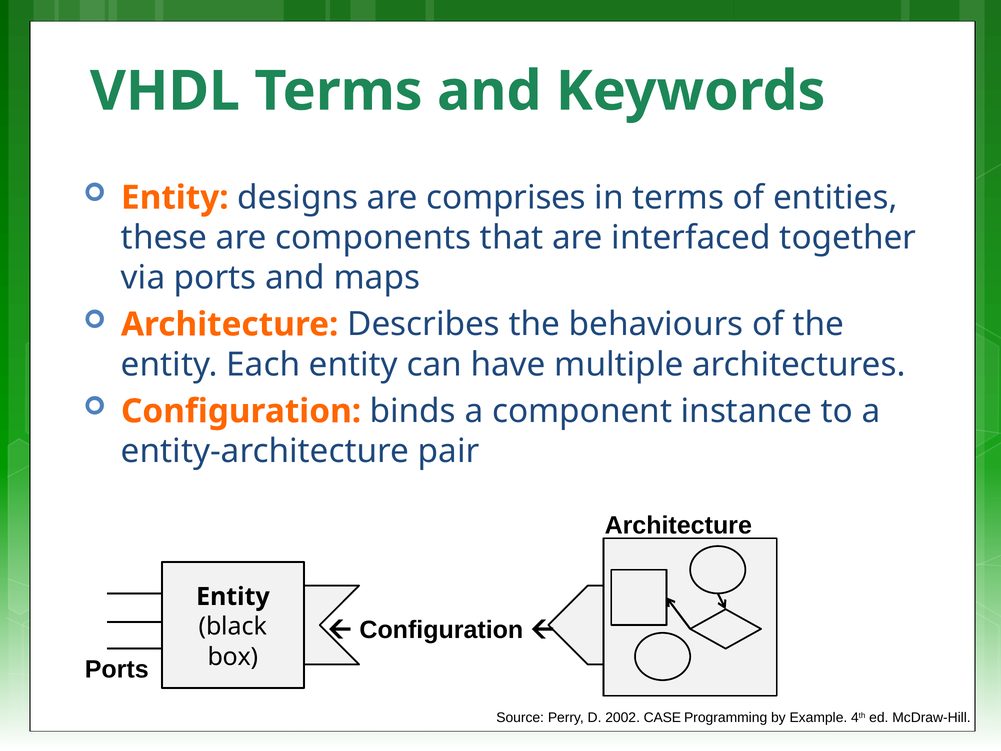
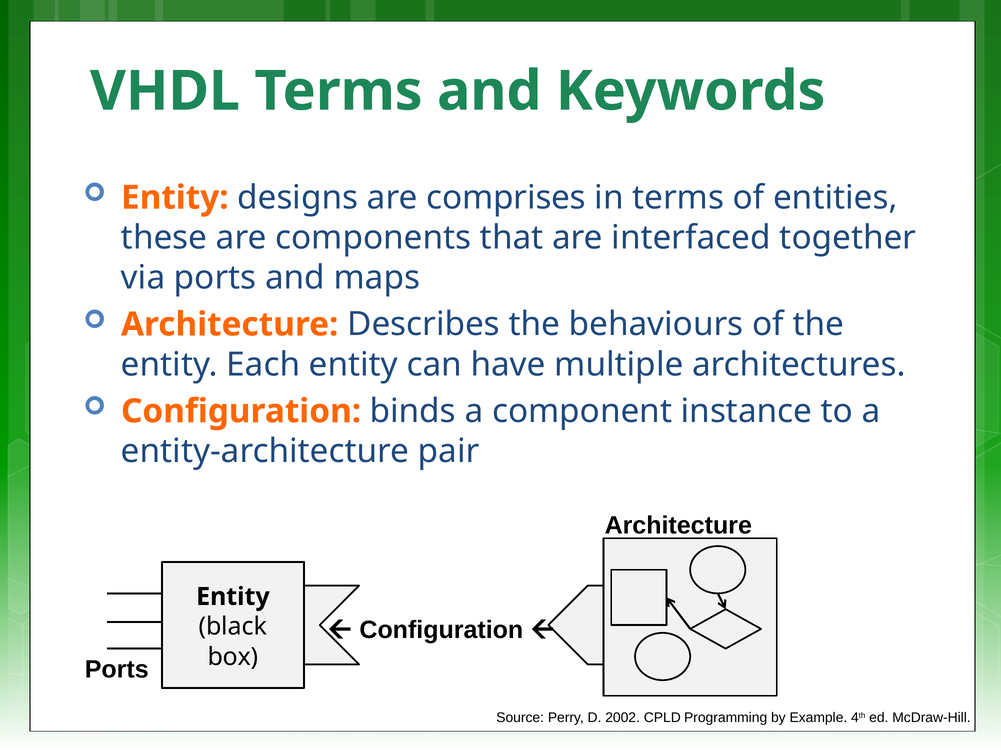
CASE: CASE -> CPLD (662, 718)
